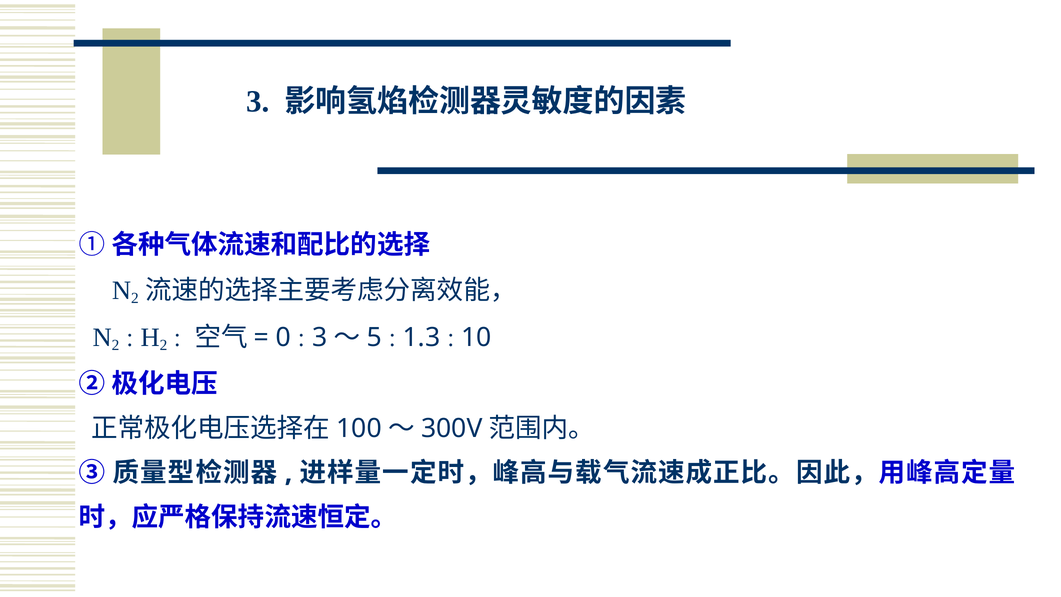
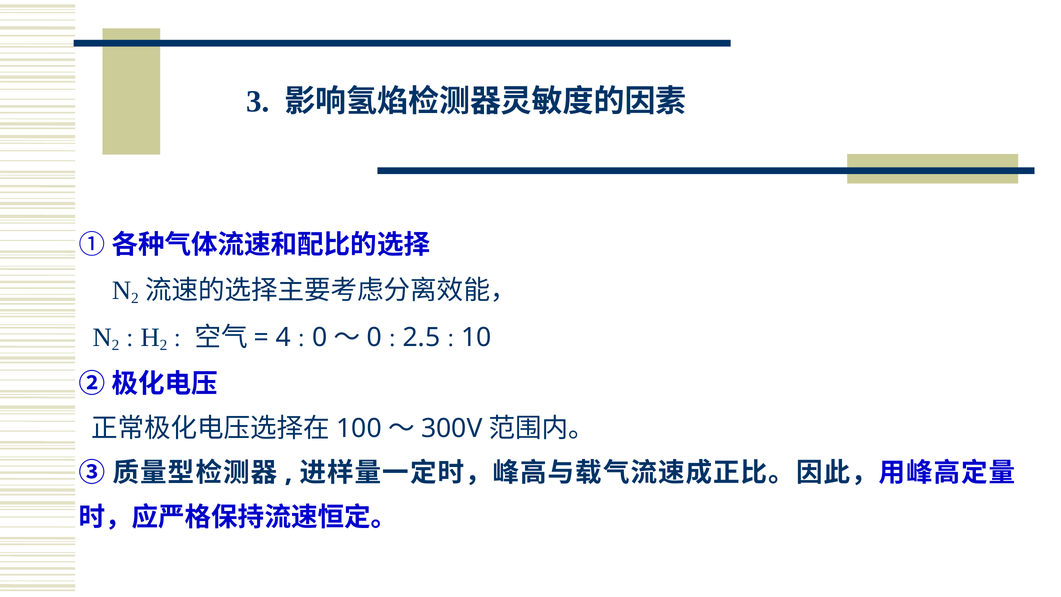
0: 0 -> 4 (284, 337)
3: 3 -> 0 (320, 337)
5: 5 -> 0 (374, 337)
1.3: 1.3 -> 2.5 (421, 337)
